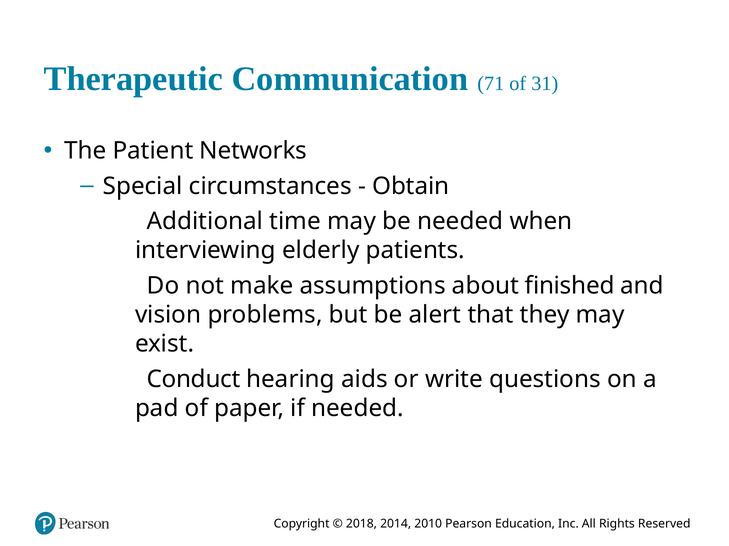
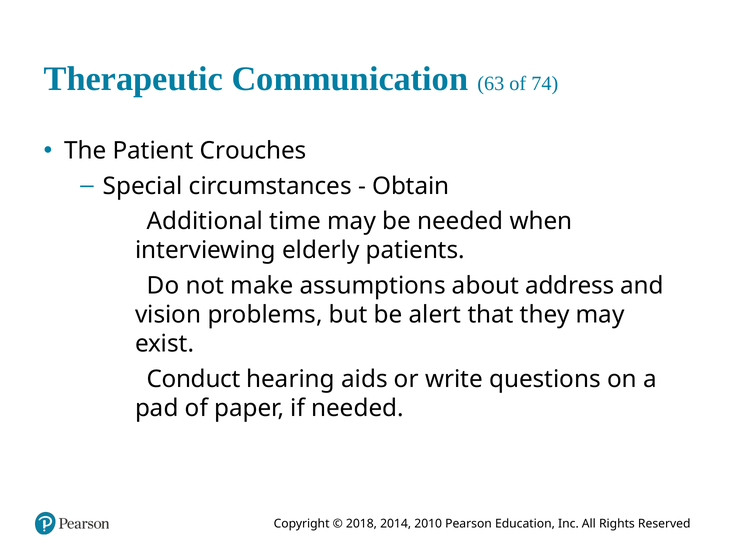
71: 71 -> 63 (491, 84)
31: 31 -> 74 (545, 84)
Networks: Networks -> Crouches (253, 151)
finished: finished -> address (570, 286)
